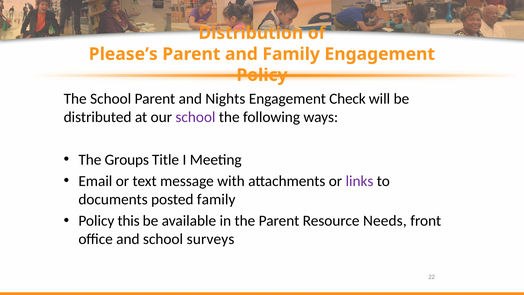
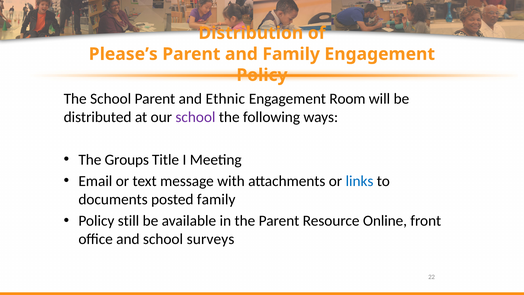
Nights: Nights -> Ethnic (225, 99)
Check: Check -> Room (347, 99)
links colour: purple -> blue (359, 181)
this: this -> still (129, 221)
Needs: Needs -> Online (385, 221)
